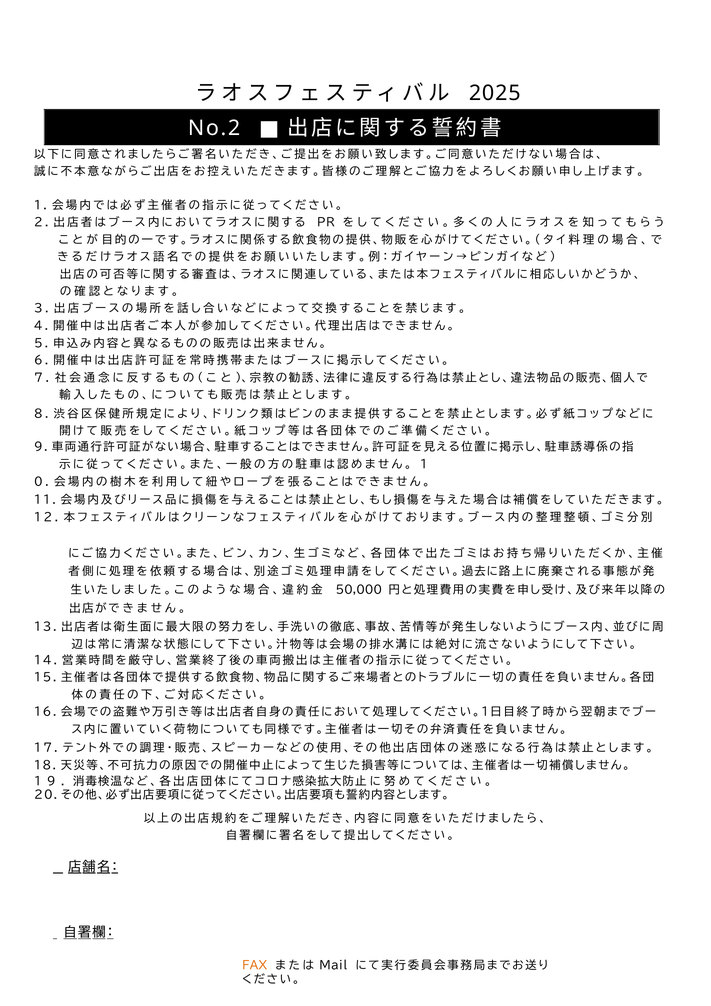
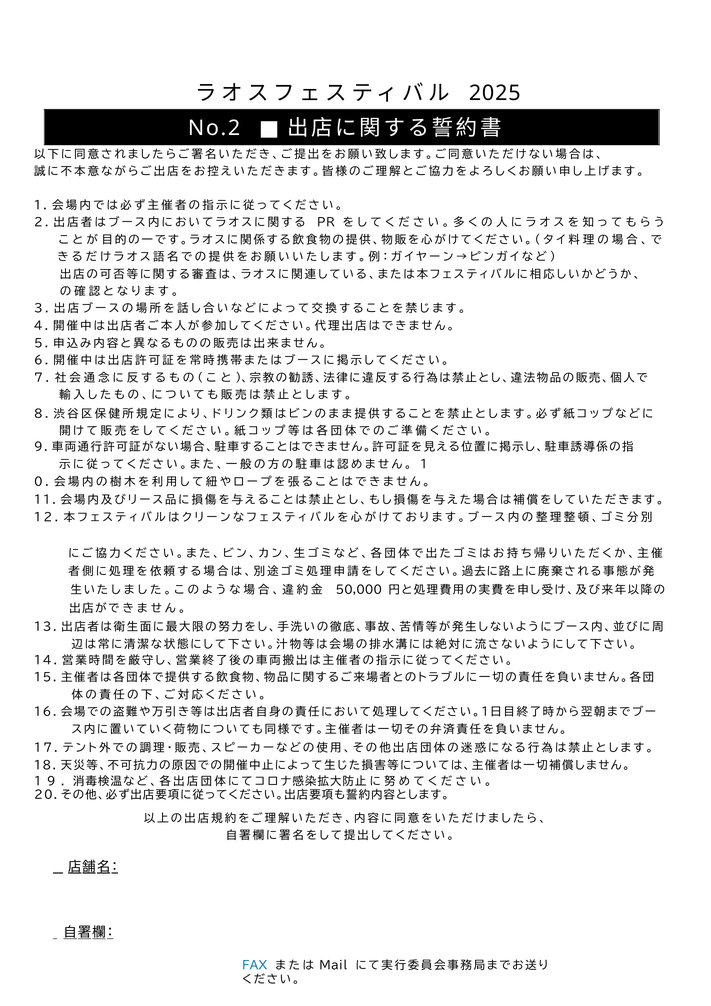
FAX colour: orange -> blue (255, 966)
